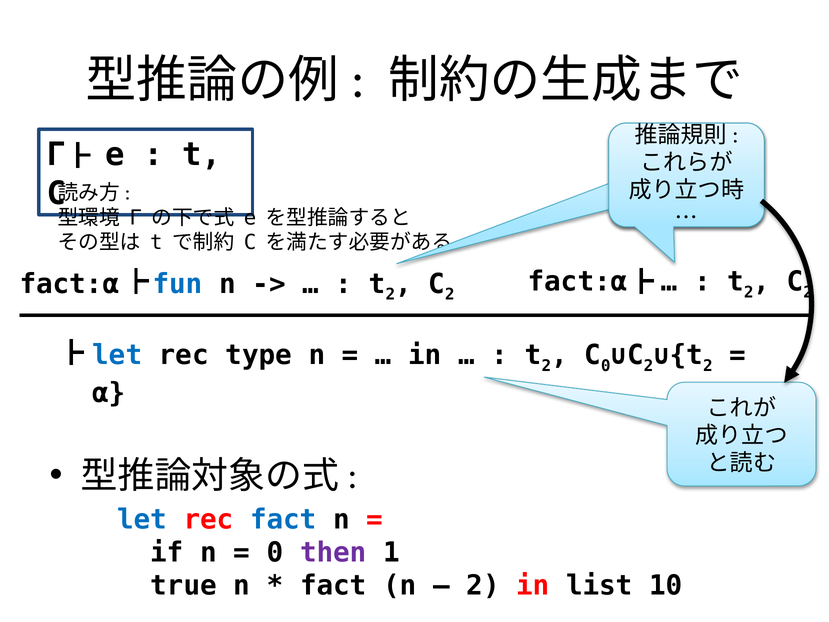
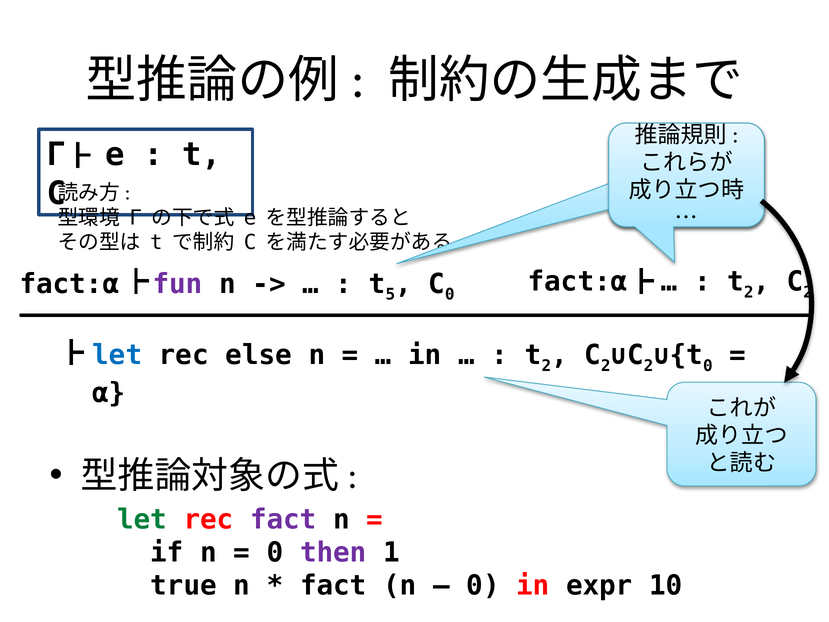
fun colour: blue -> purple (178, 284)
2: 2 -> 5 (390, 295)
2: 2 -> 0 (450, 295)
type: type -> else (259, 355)
0: 0 -> 2 (606, 366)
2: 2 -> 0 (708, 366)
let colour: blue -> green (142, 519)
fact colour: blue -> purple (283, 519)
2: 2 -> 0 (483, 586)
list: list -> expr (599, 586)
